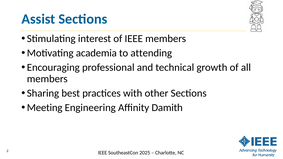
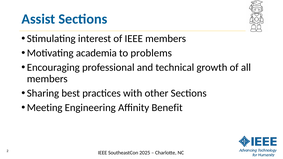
attending: attending -> problems (151, 53)
Damith: Damith -> Benefit (167, 108)
